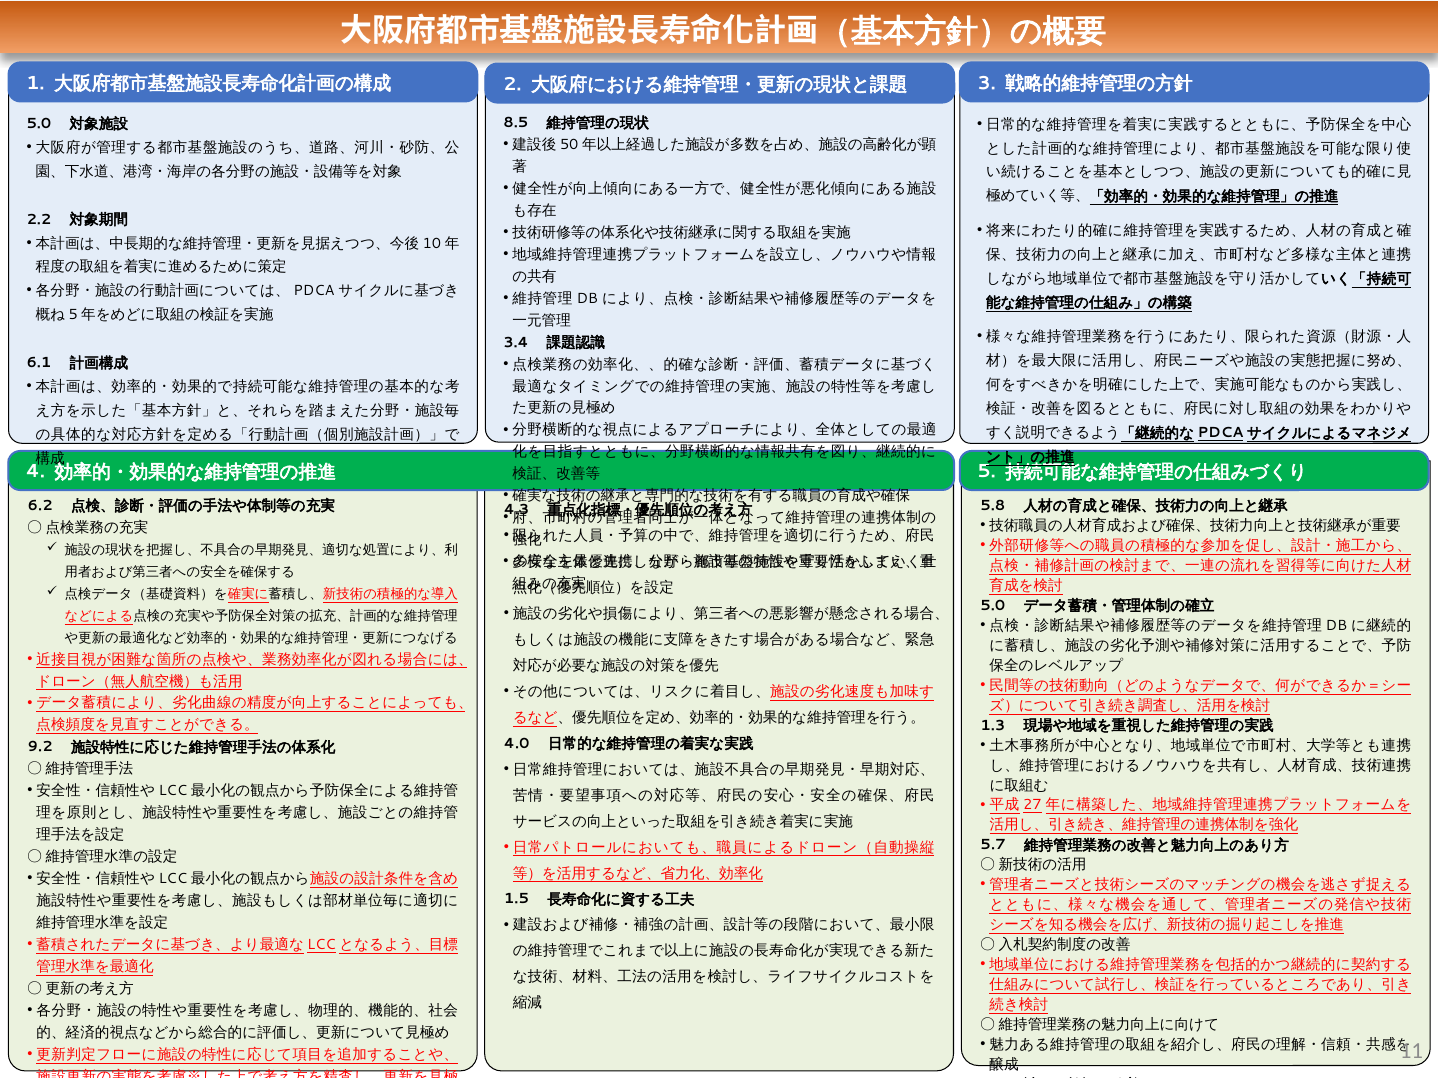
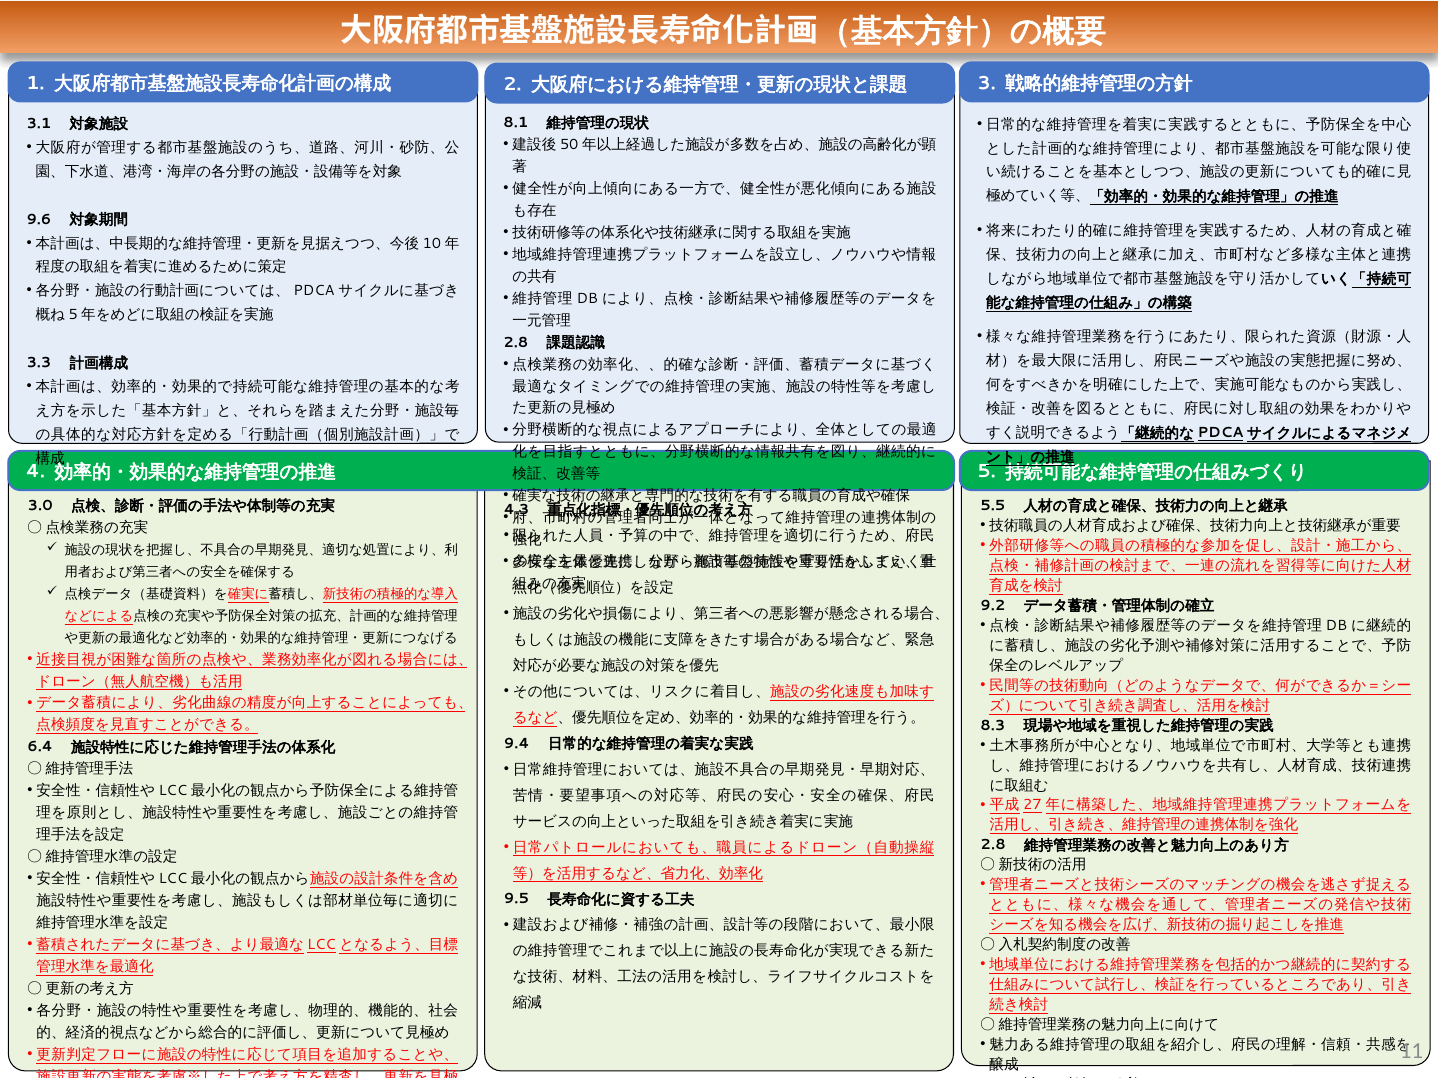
8.5: 8.5 -> 8.1 (516, 123)
5.0: 5.0 -> 3.1 (39, 124)
2.2: 2.2 -> 9.6 (39, 219)
3.4: 3.4 -> 2.8 (516, 342)
6.1: 6.1 -> 3.3 (39, 363)
6.2: 6.2 -> 3.0 (40, 506)
5.8: 5.8 -> 5.5 (993, 506)
5.0: 5.0 -> 9.2 (993, 606)
1.3: 1.3 -> 8.3 (993, 726)
4.0: 4.0 -> 9.4 (517, 744)
9.2: 9.2 -> 6.4 (40, 747)
5.7: 5.7 -> 2.8 (993, 846)
1.5: 1.5 -> 9.5 (516, 900)
